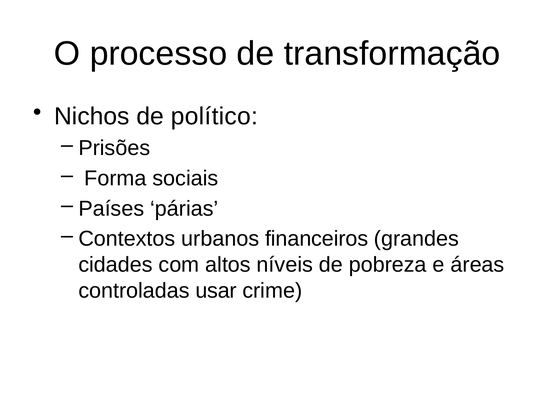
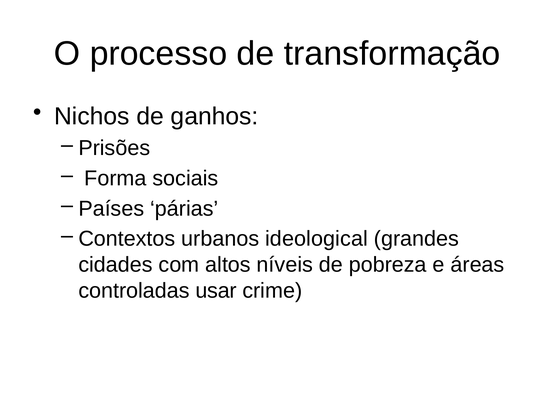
político: político -> ganhos (215, 116)
financeiros: financeiros -> ideological (317, 239)
